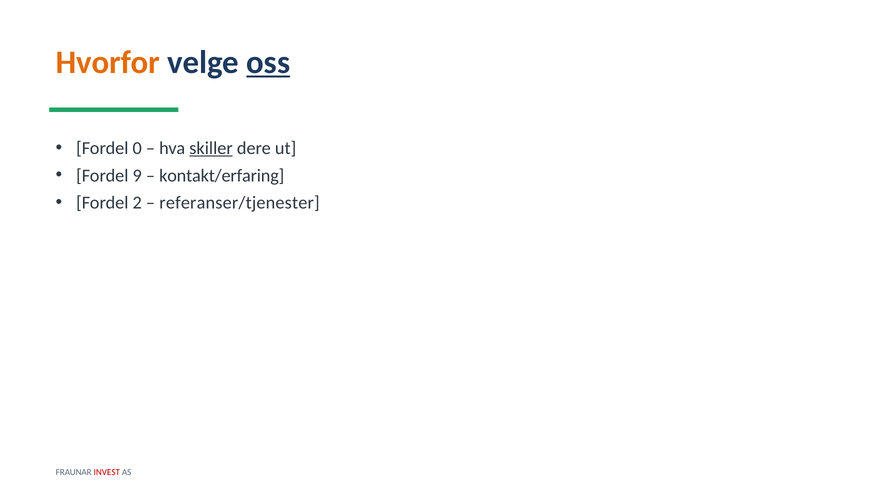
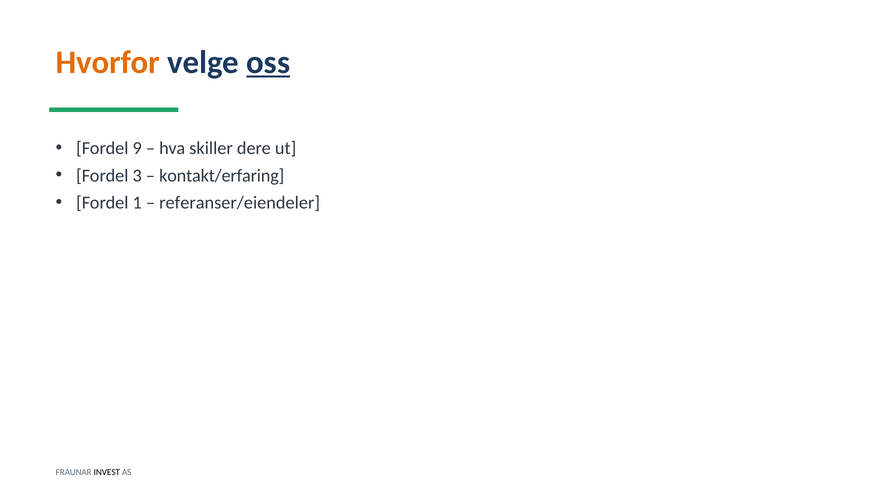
0: 0 -> 9 (137, 148)
skiller underline: present -> none (211, 148)
9: 9 -> 3 (137, 176)
2: 2 -> 1 (137, 203)
referanser/tjenester: referanser/tjenester -> referanser/eiendeler (240, 203)
INVEST colour: red -> black (107, 472)
